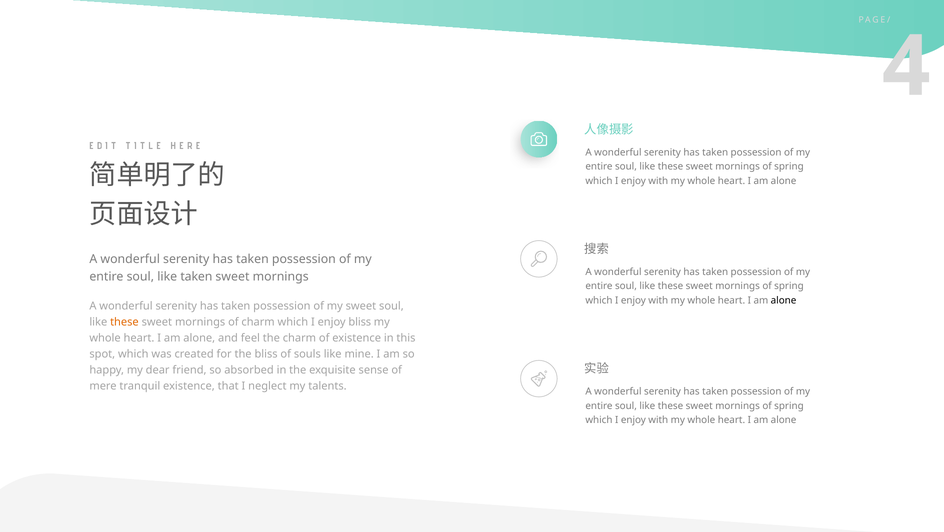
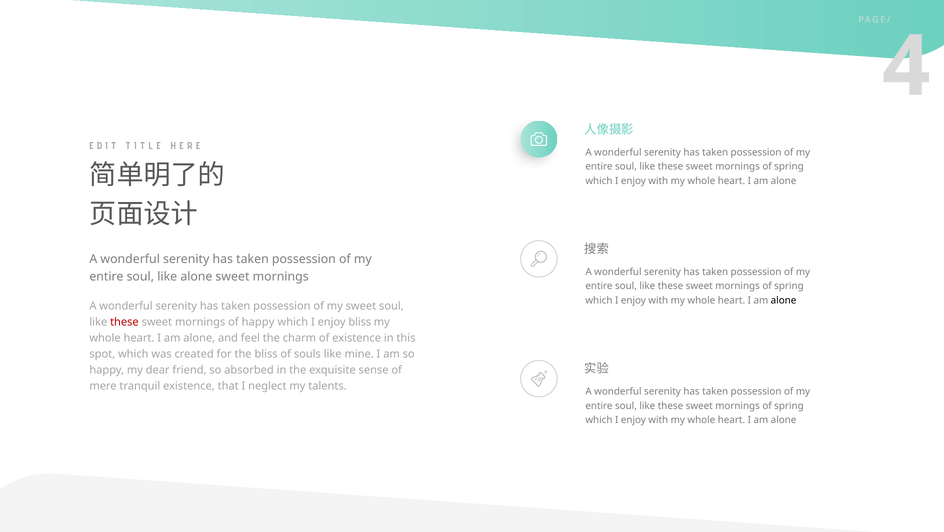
like taken: taken -> alone (196, 277)
these colour: orange -> red (124, 322)
of charm: charm -> happy (258, 322)
